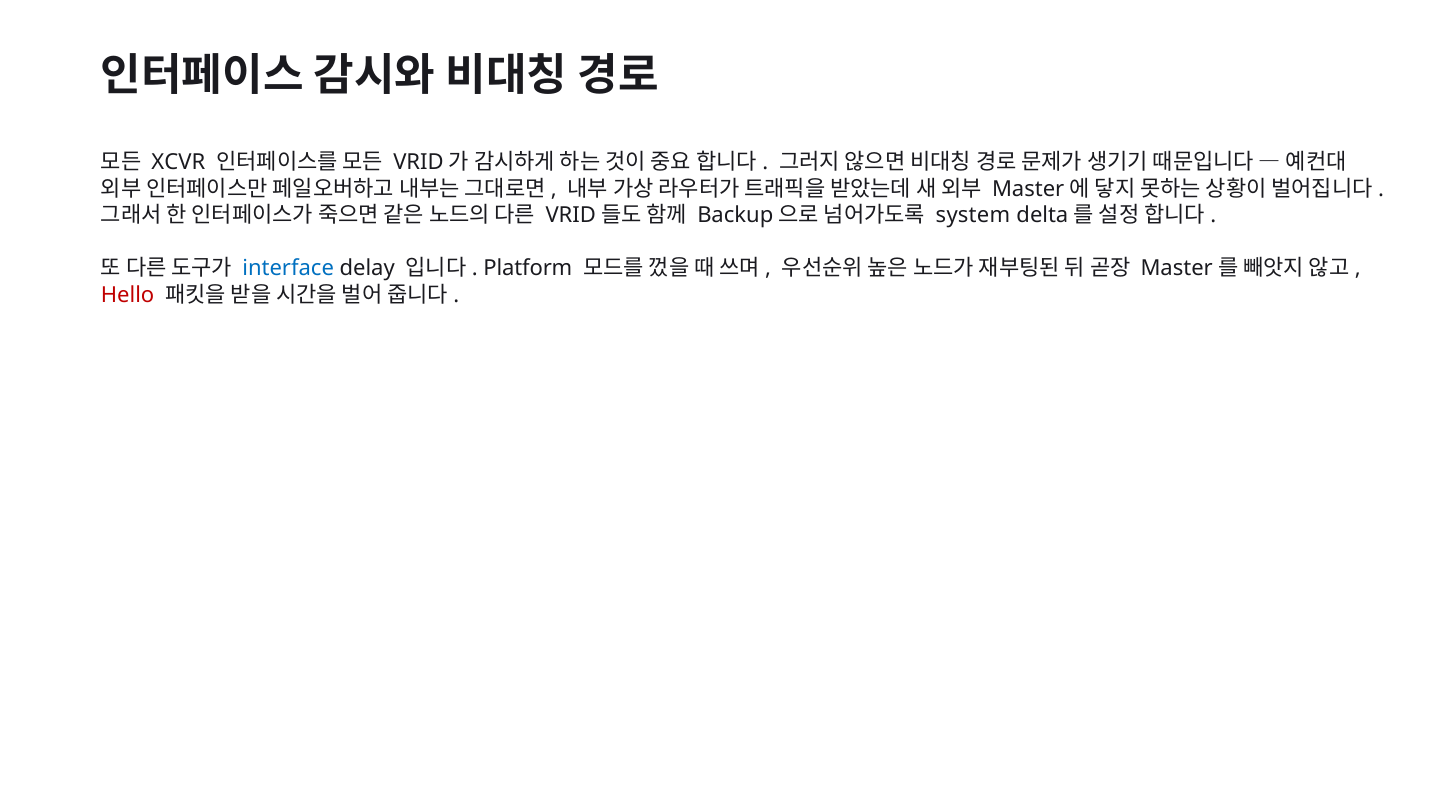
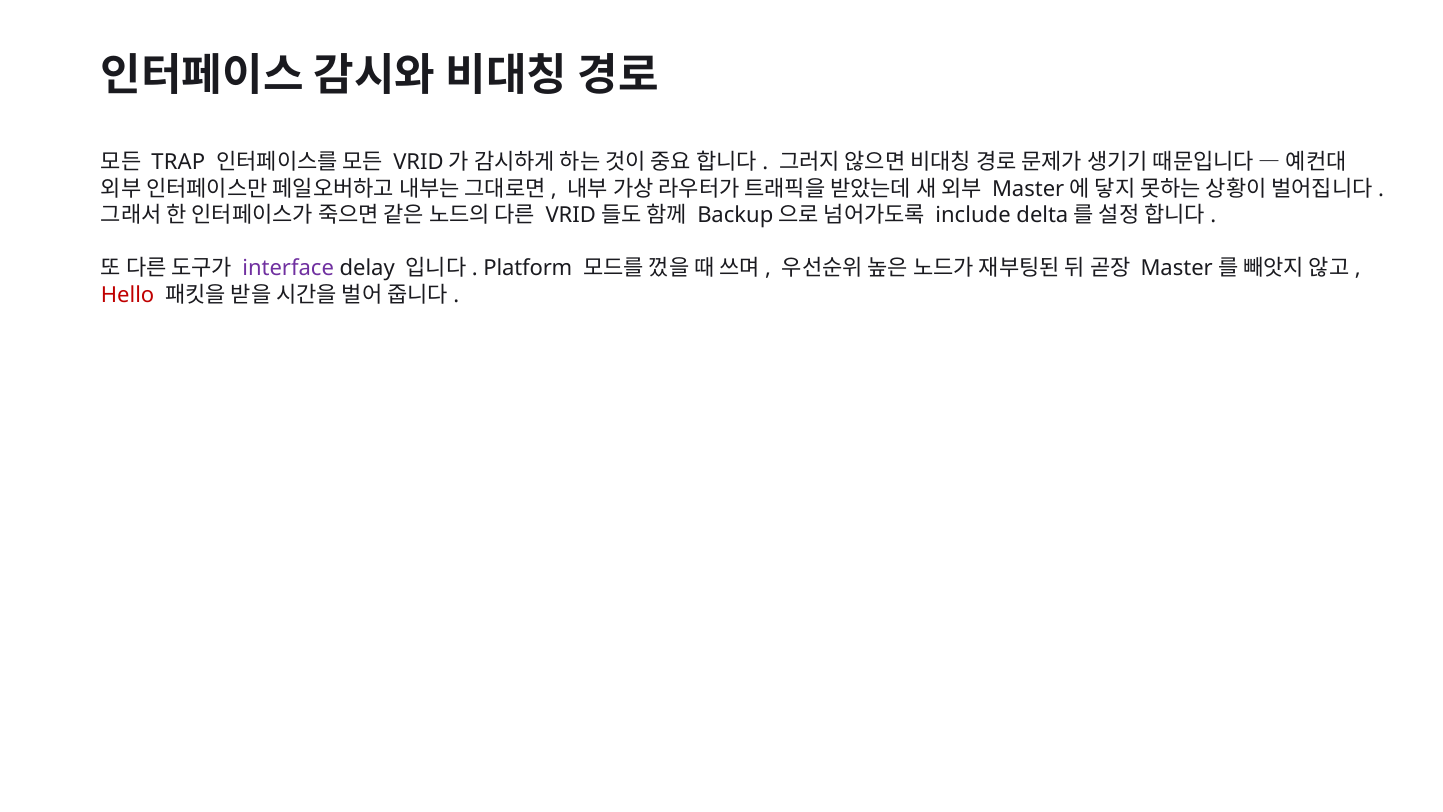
XCVR: XCVR -> TRAP (178, 163)
system: system -> include (973, 215)
interface colour: blue -> purple (288, 268)
